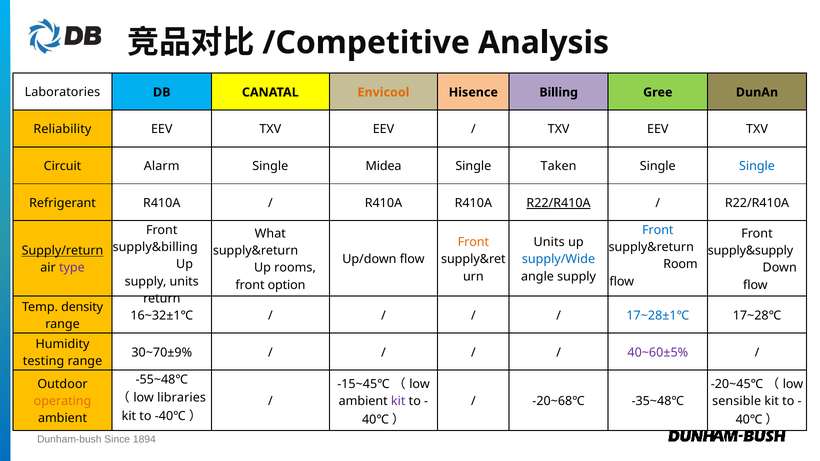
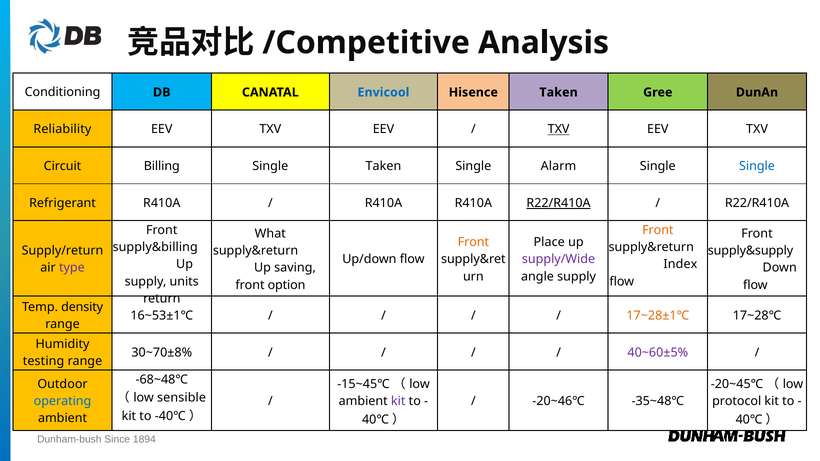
Laboratories: Laboratories -> Conditioning (63, 92)
Envicool colour: orange -> blue (383, 92)
Hisence Billing: Billing -> Taken (559, 92)
TXV underline: none -> present (559, 129)
Alarm: Alarm -> Billing (162, 166)
Single Midea: Midea -> Taken (383, 166)
Taken: Taken -> Alarm (558, 166)
Front colour: blue -> orange (658, 230)
Units: Units -> Place (549, 242)
Supply/return underline: present -> none (62, 251)
supply/Wide colour: blue -> purple (559, 259)
Room: Room -> Index (680, 264)
rooms: rooms -> saving (295, 268)
16~32±1℃: 16~32±1℃ -> 16~53±1℃ (162, 316)
17~28±1℃ colour: blue -> orange (658, 316)
30~70±9%: 30~70±9% -> 30~70±8% (162, 353)
-55~48℃: -55~48℃ -> -68~48℃ (162, 380)
libraries: libraries -> sensible (182, 398)
operating colour: orange -> blue (63, 401)
-20~68℃: -20~68℃ -> -20~46℃ (559, 401)
sensible: sensible -> protocol (737, 401)
